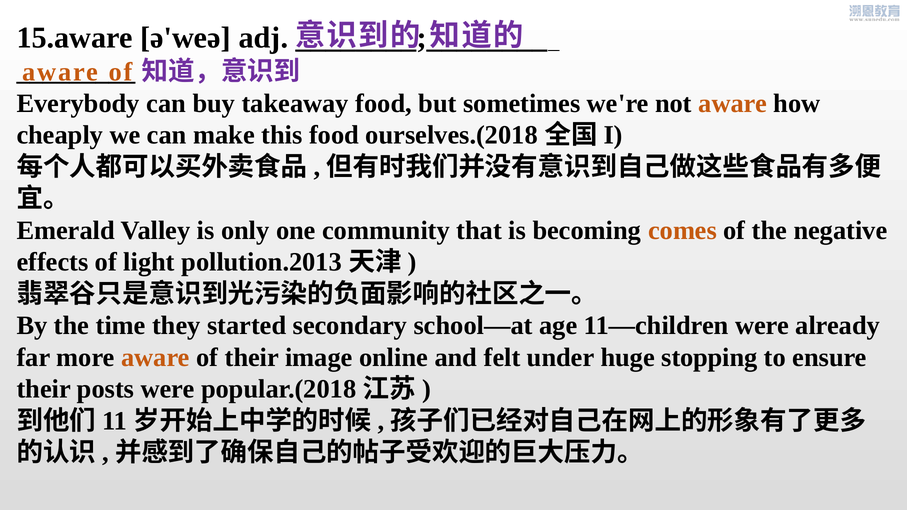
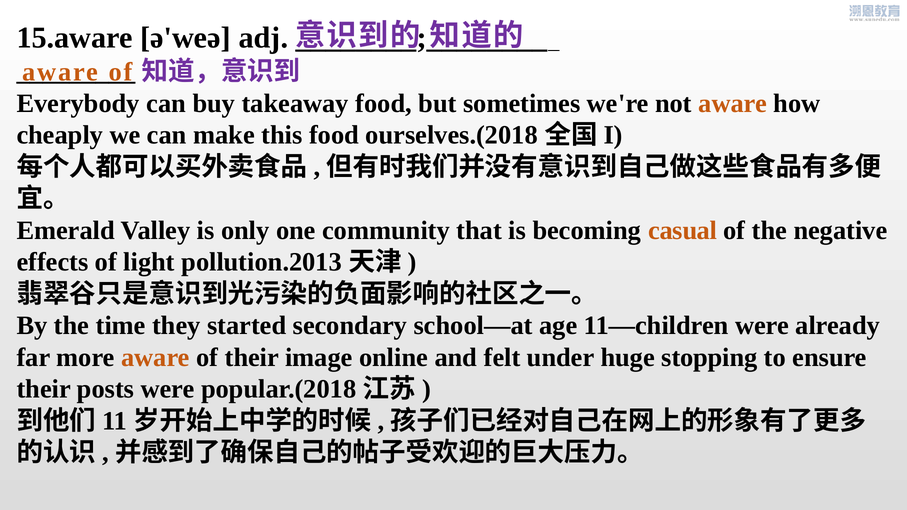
comes: comes -> casual (683, 230)
